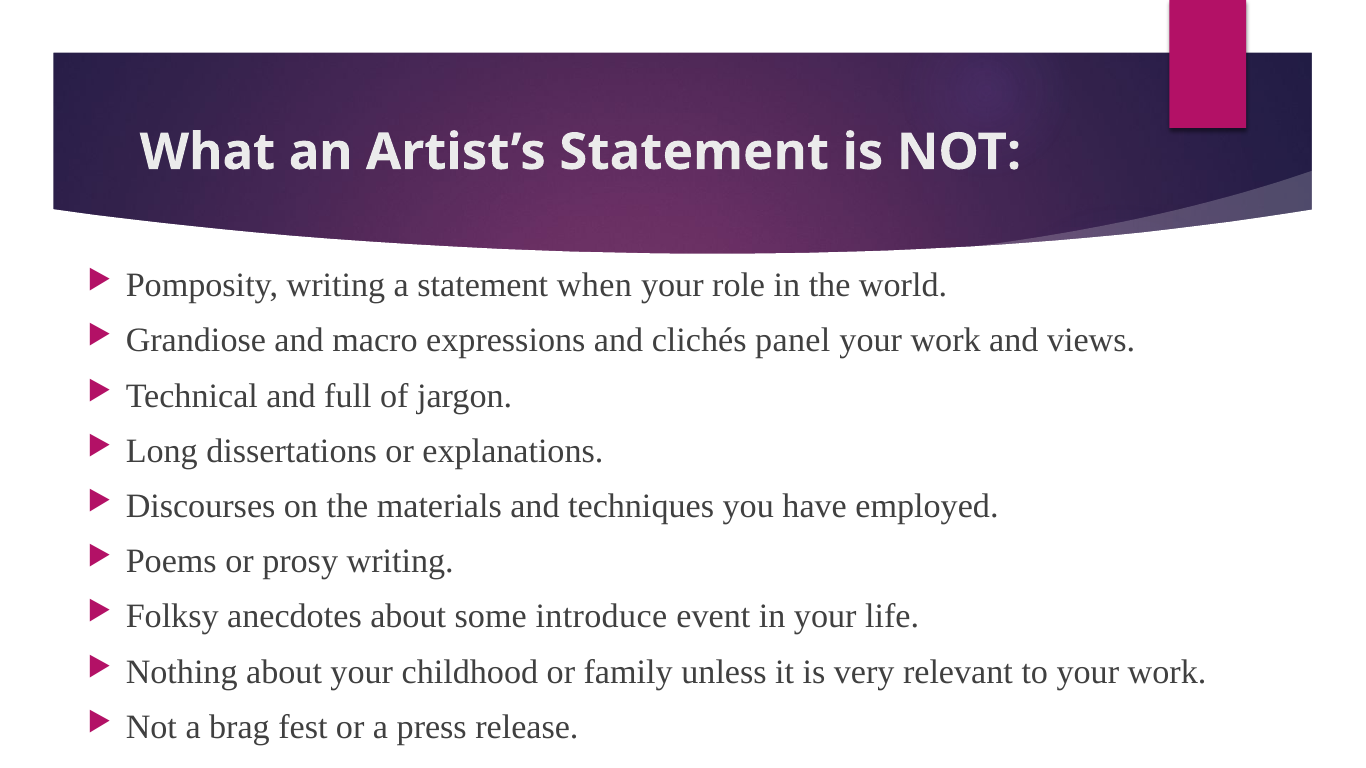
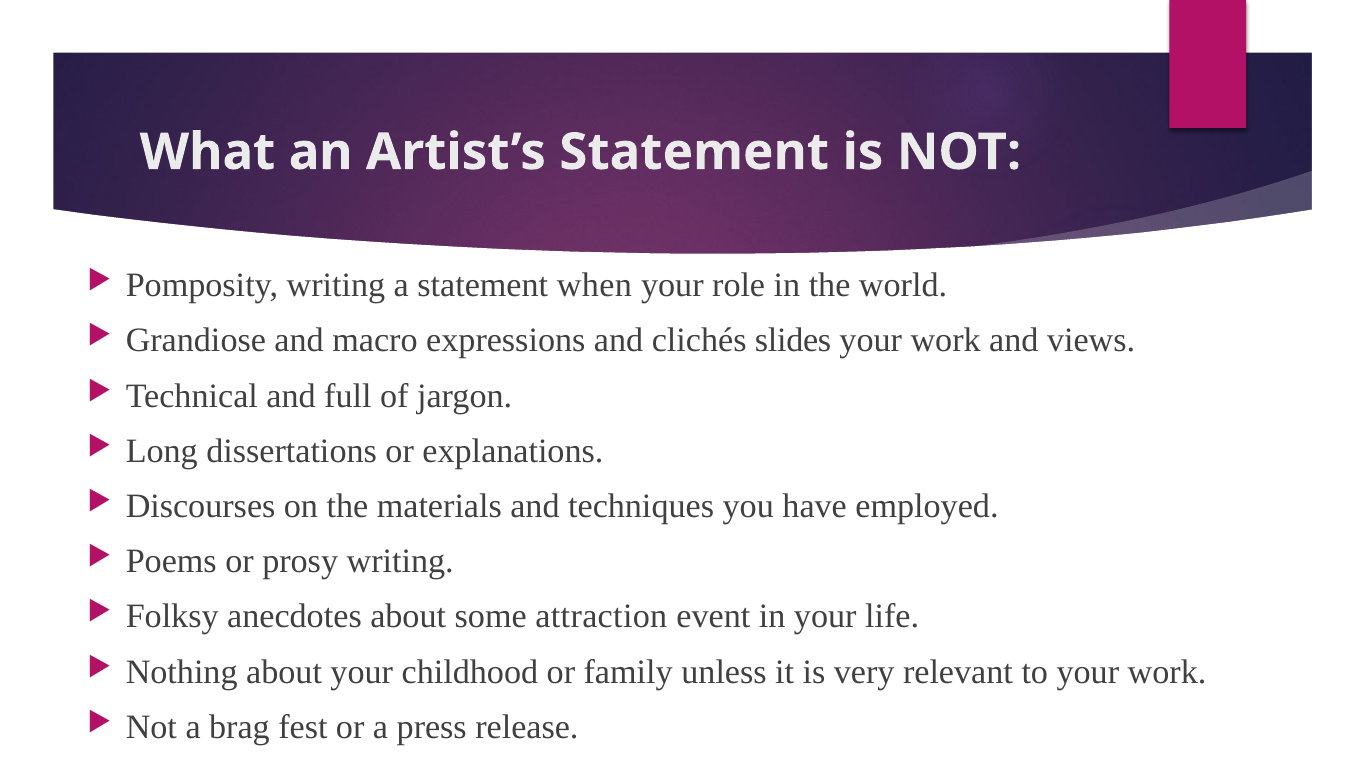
panel: panel -> slides (793, 341)
introduce: introduce -> attraction (601, 617)
